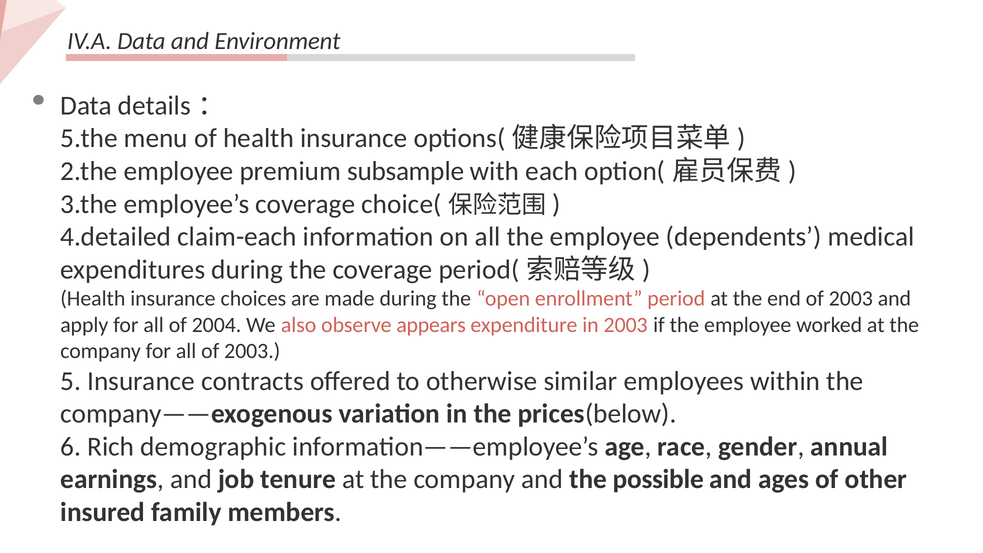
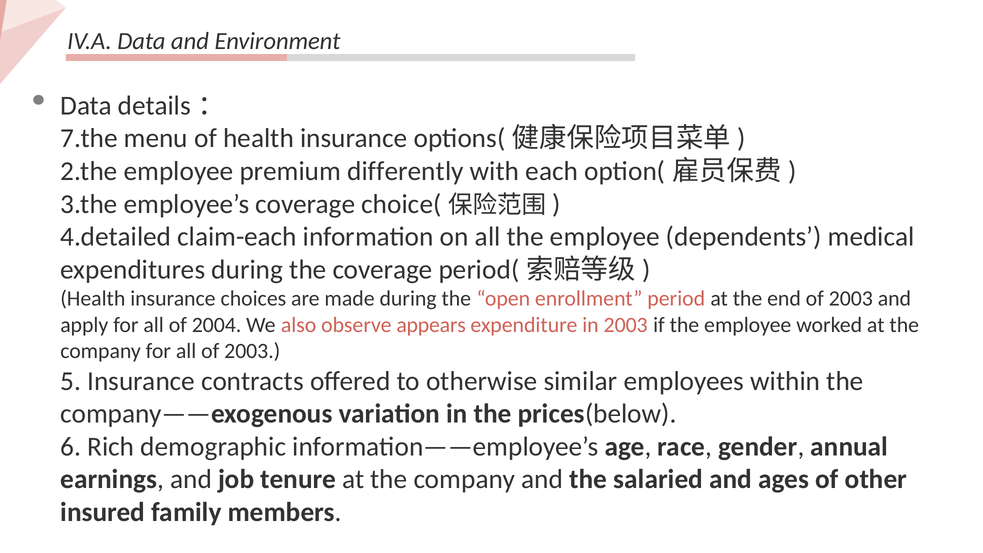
5.the: 5.the -> 7.the (89, 138)
subsample: subsample -> differently (405, 171)
possible: possible -> salaried (658, 479)
